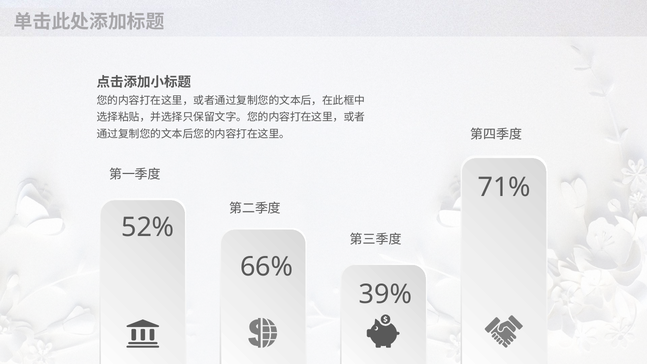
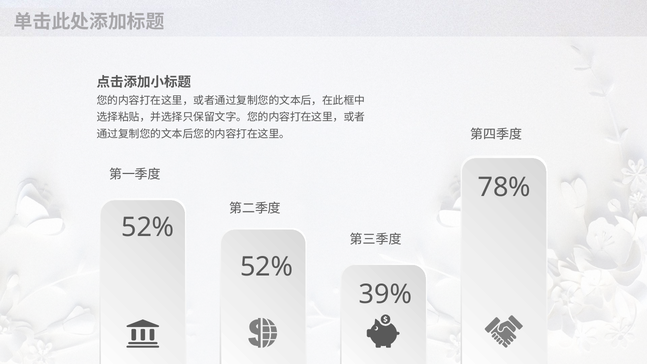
71%: 71% -> 78% (504, 187)
66%: 66% -> 52% (267, 267)
